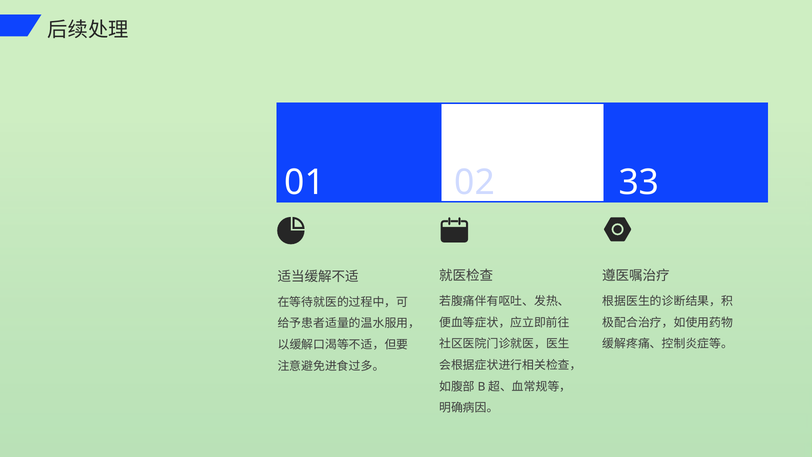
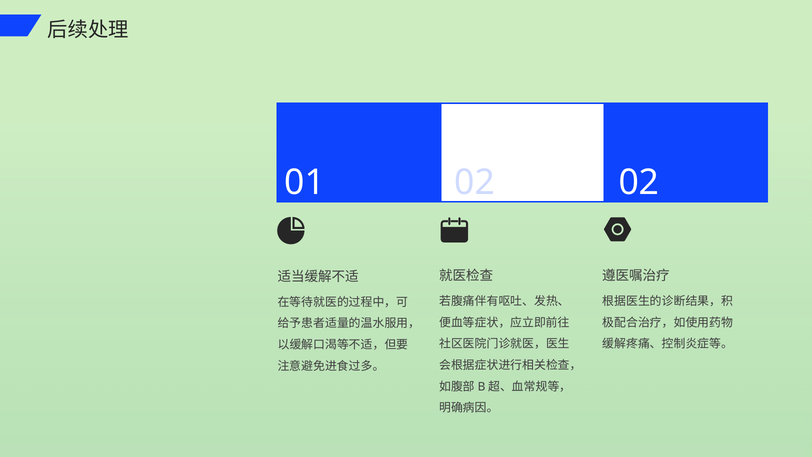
01 33: 33 -> 02 (639, 182)
